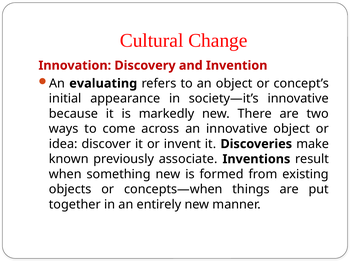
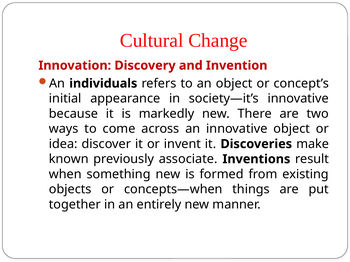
evaluating: evaluating -> individuals (103, 84)
